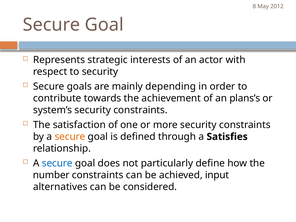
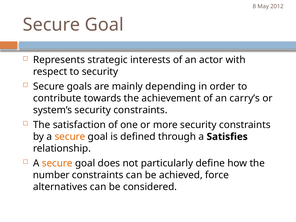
plans’s: plans’s -> carry’s (245, 98)
secure colour: blue -> orange (57, 163)
input: input -> force (217, 175)
